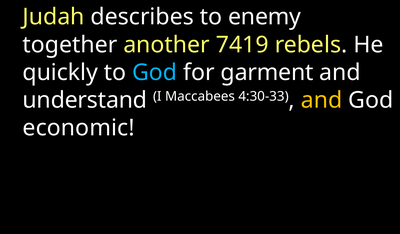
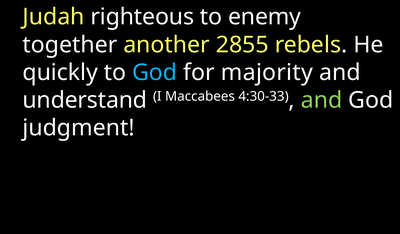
describes: describes -> righteous (142, 17)
7419: 7419 -> 2855 (242, 45)
garment: garment -> majority (267, 73)
and colour: yellow -> light green (322, 100)
economic: economic -> judgment (79, 128)
